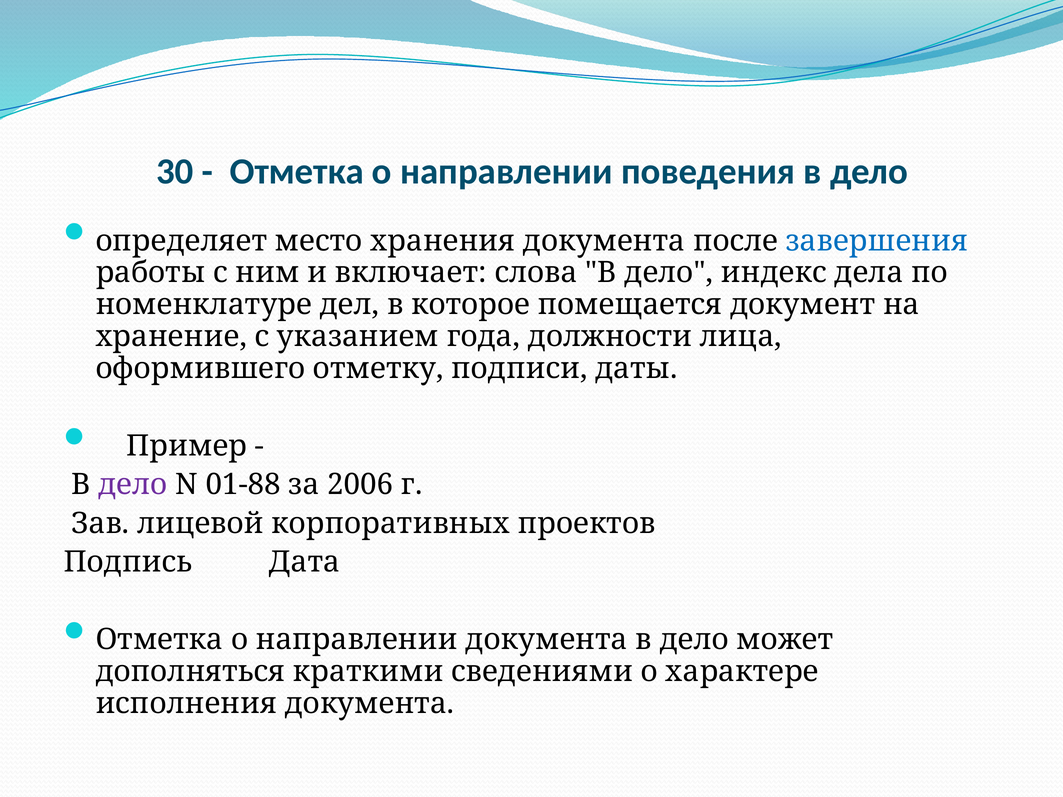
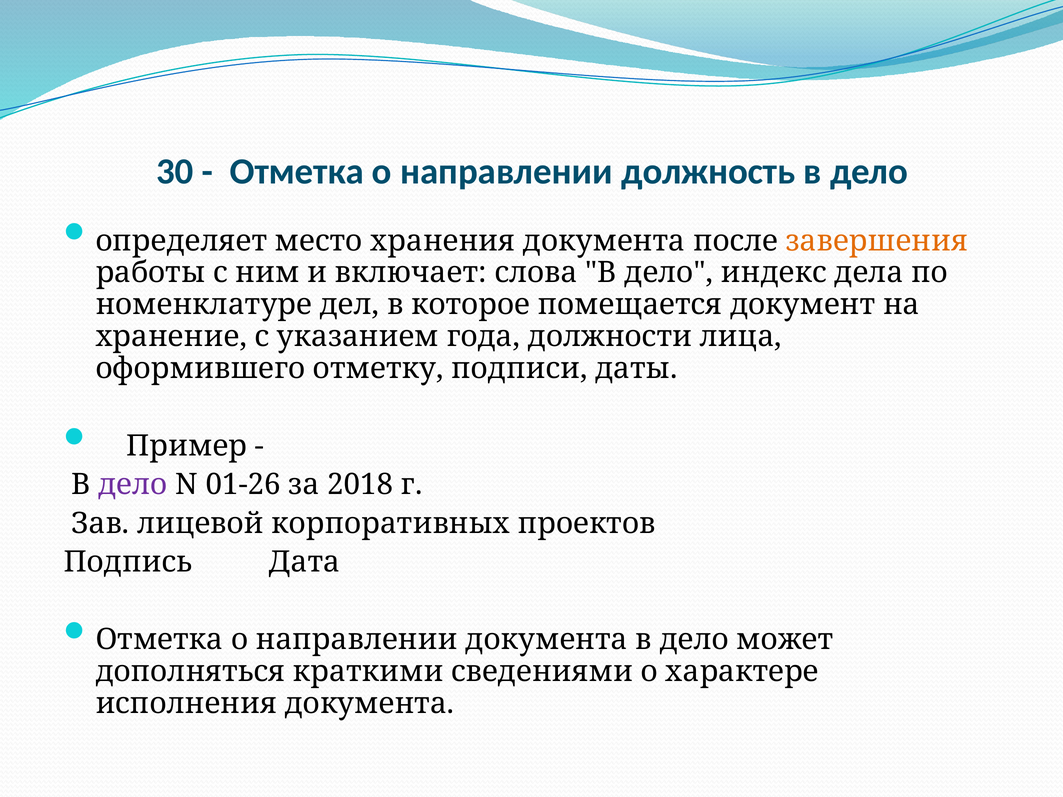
поведения: поведения -> должность (708, 171)
завершения colour: blue -> orange (877, 241)
01-88: 01-88 -> 01-26 (243, 485)
2006: 2006 -> 2018 (360, 485)
